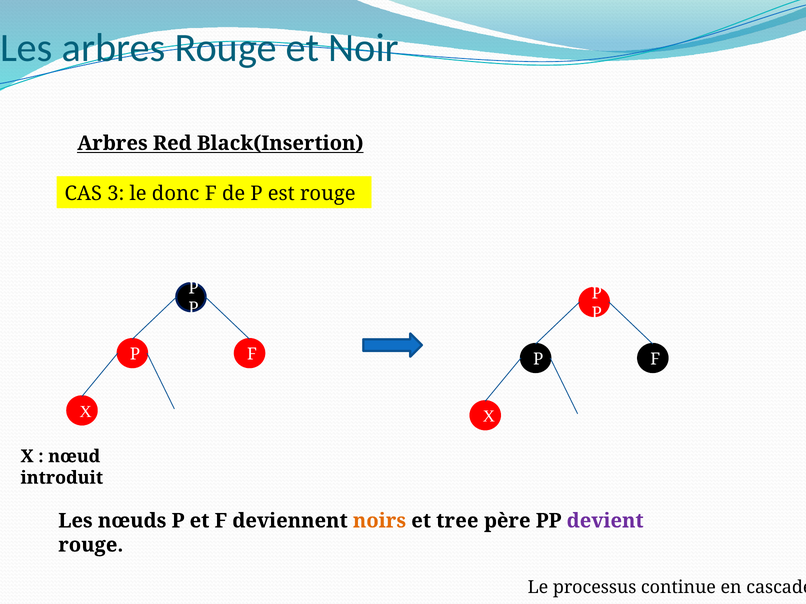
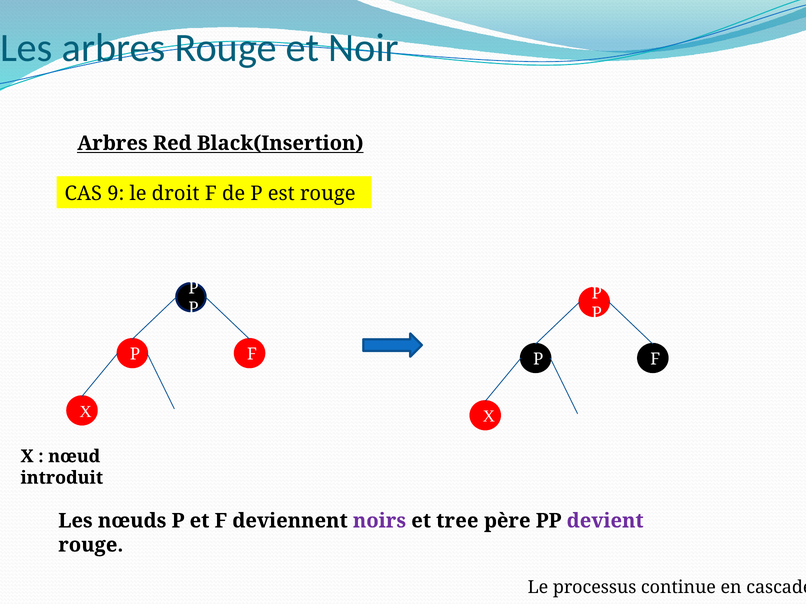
3: 3 -> 9 (116, 194)
donc: donc -> droit (176, 194)
noirs colour: orange -> purple (379, 521)
